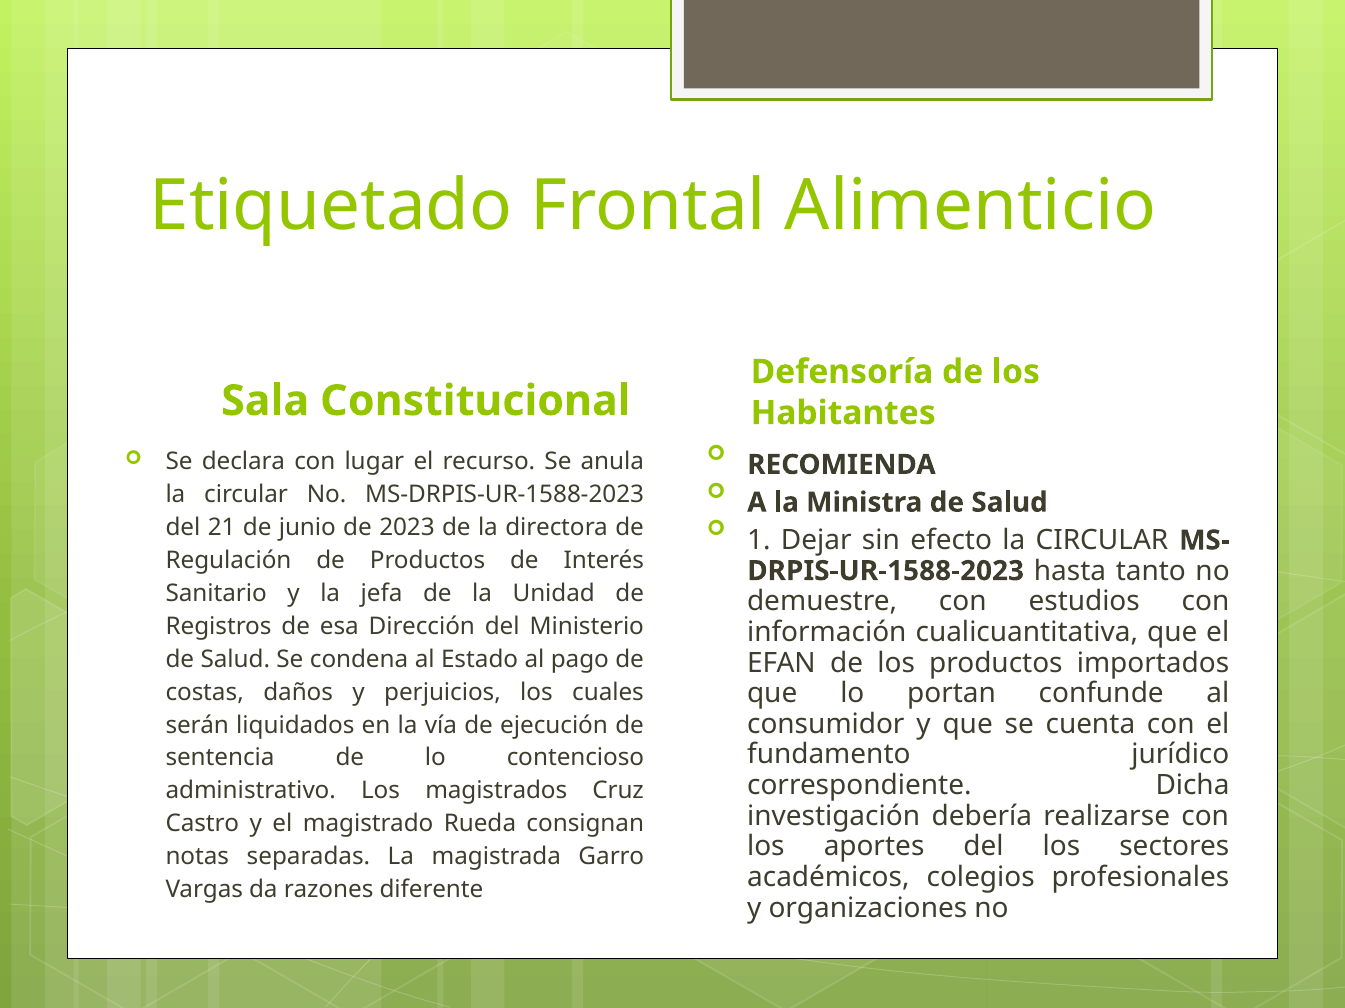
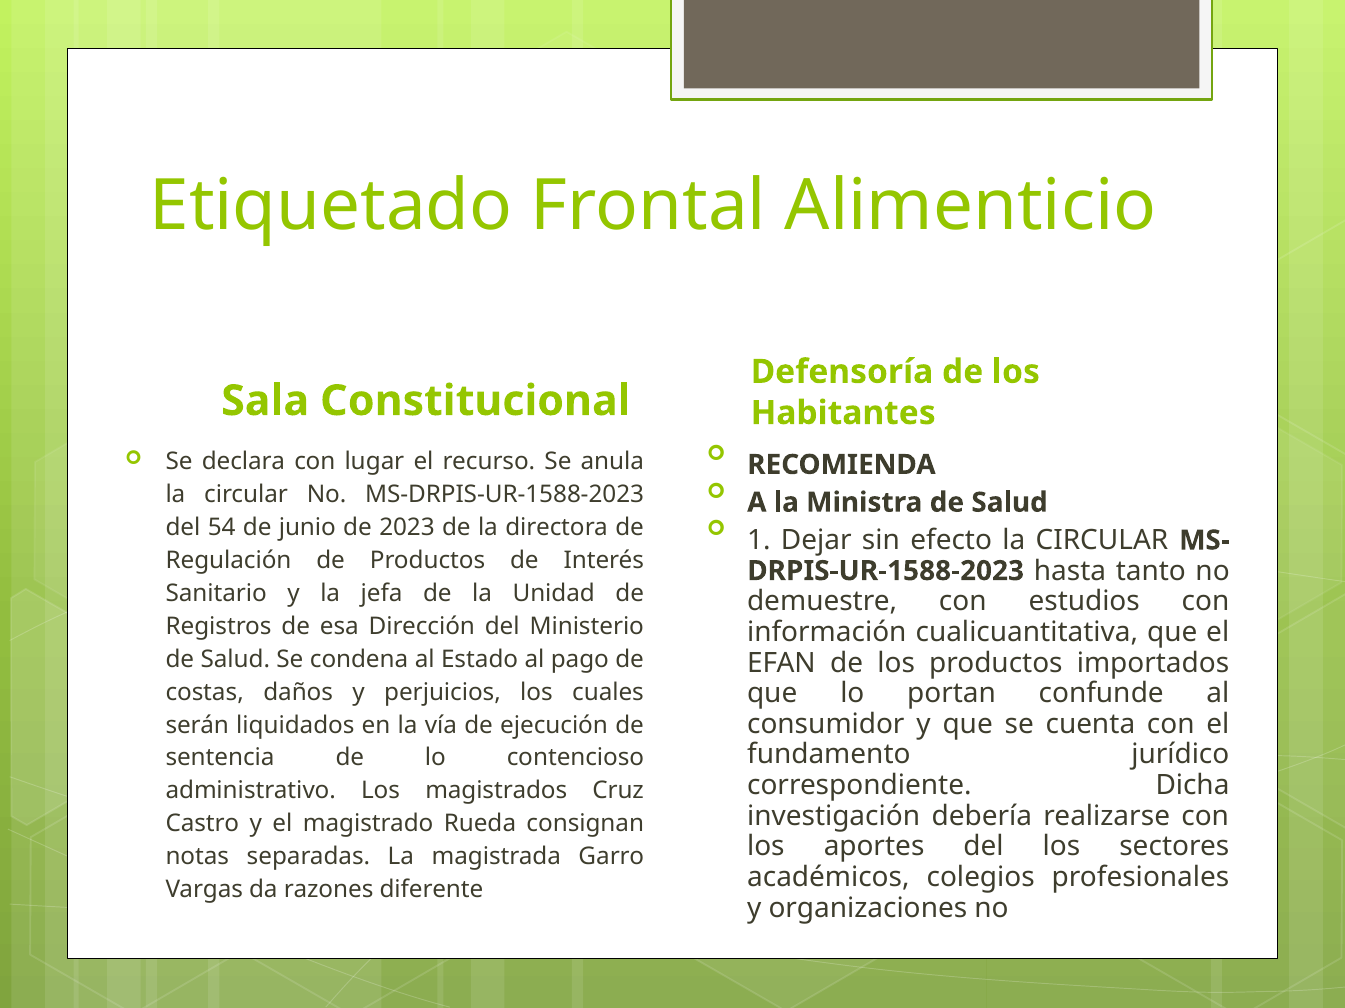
21: 21 -> 54 (222, 528)
